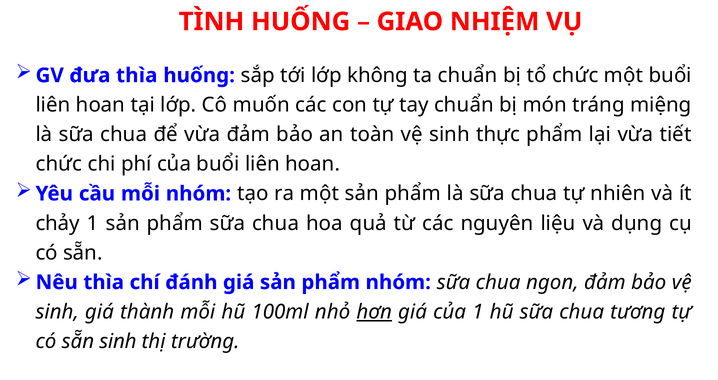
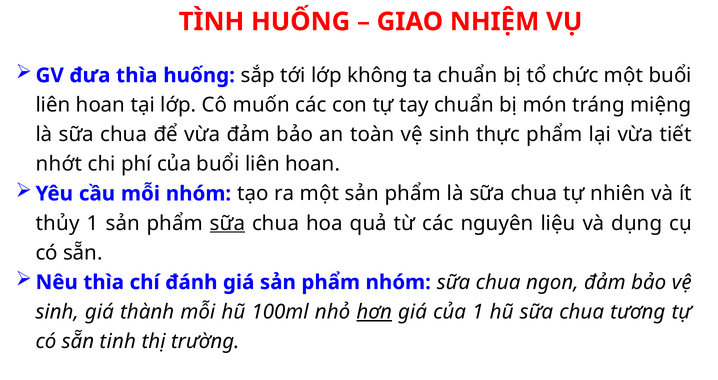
chức: chức -> nhớt (59, 164)
chảy: chảy -> thủy (58, 223)
sữa underline: none -> present (227, 223)
sẵn sinh: sinh -> tinh (118, 342)
